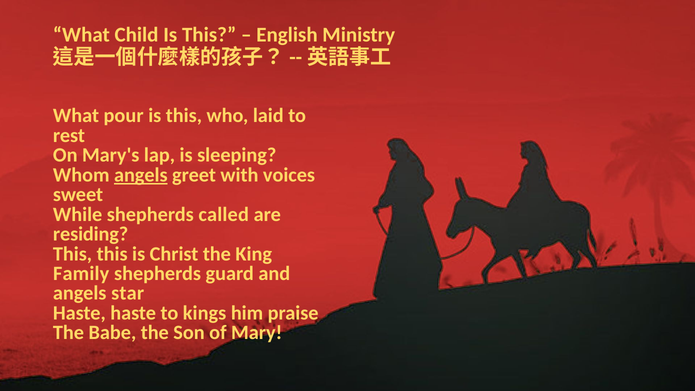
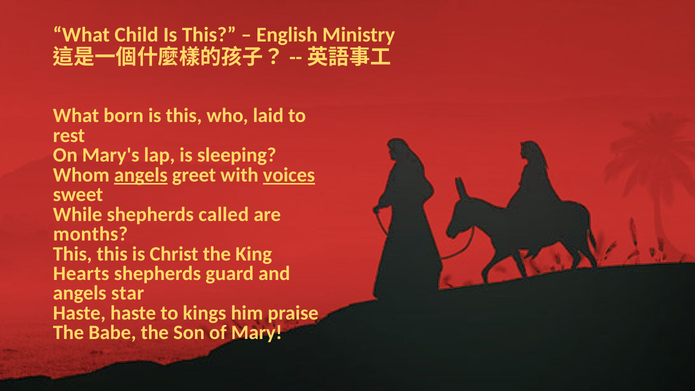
pour: pour -> born (124, 116)
voices underline: none -> present (289, 175)
residing: residing -> months (90, 234)
Family: Family -> Hearts (81, 274)
